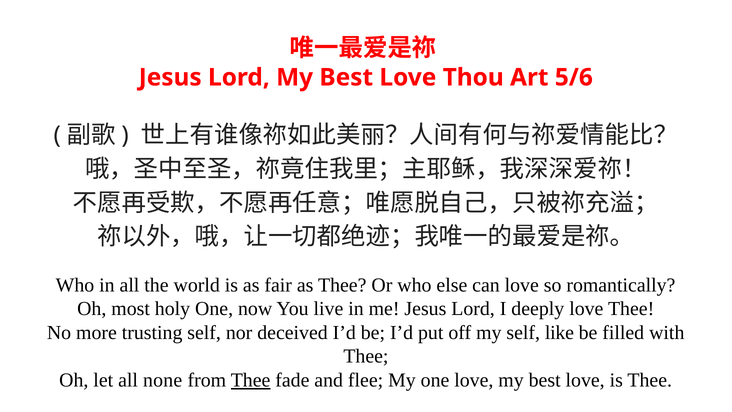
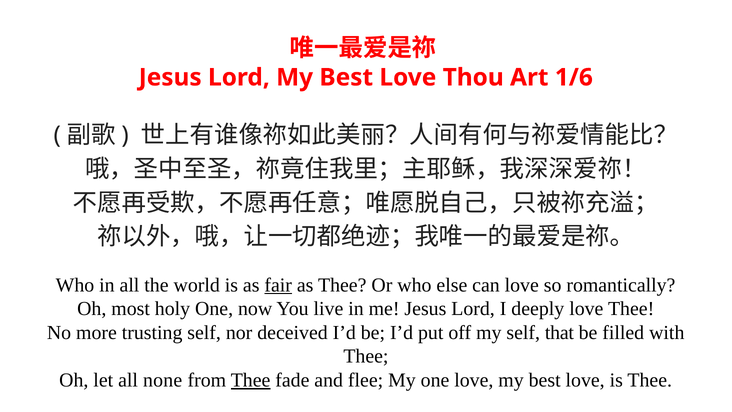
5/6: 5/6 -> 1/6 (574, 77)
fair underline: none -> present (278, 285)
like: like -> that (559, 332)
